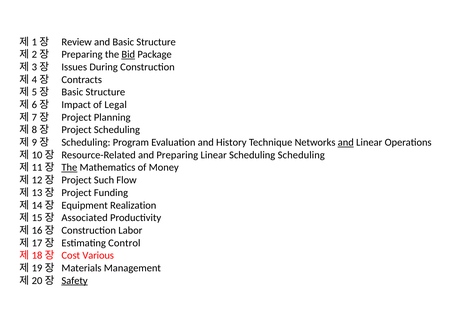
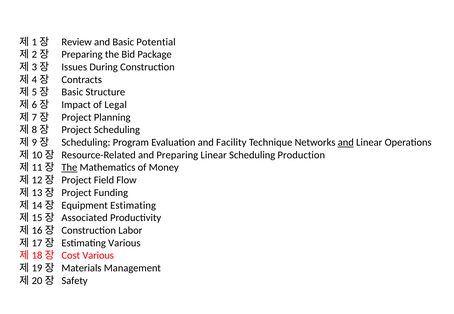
and Basic Structure: Structure -> Potential (156, 42)
Bid underline: present -> none (128, 55)
History: History -> Facility (231, 143)
Scheduling Scheduling: Scheduling -> Production (301, 155)
Such: Such -> Field (104, 180)
Equipment Realization: Realization -> Estimating (133, 205)
Estimating Control: Control -> Various (124, 243)
Safety underline: present -> none (75, 281)
